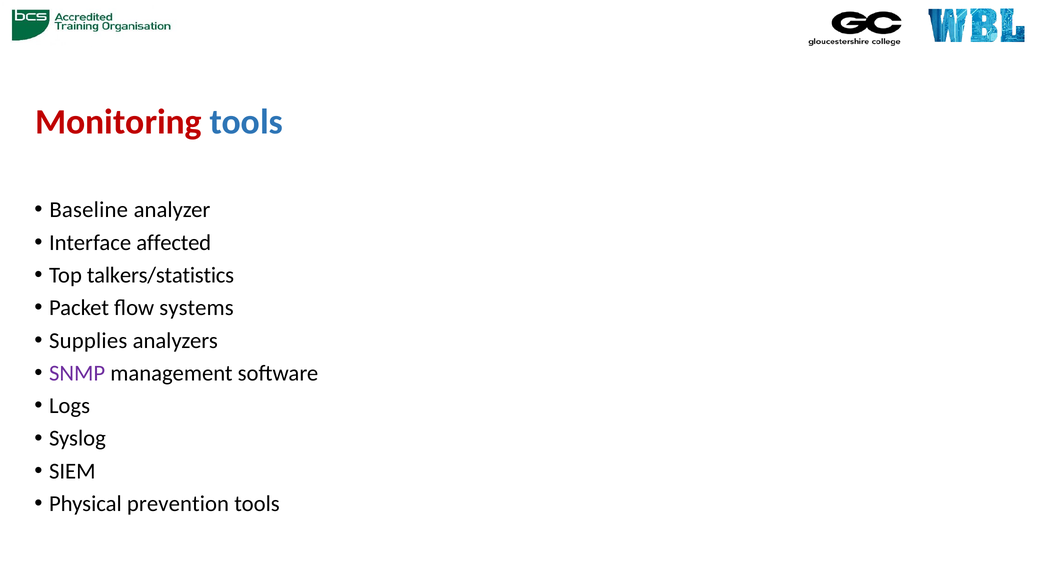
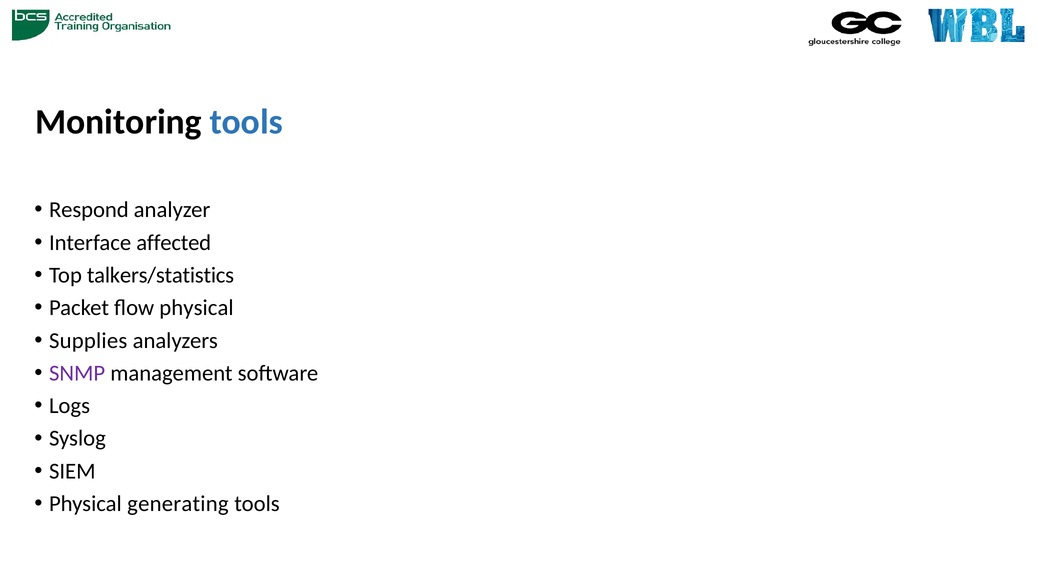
Monitoring colour: red -> black (118, 122)
Baseline: Baseline -> Respond (89, 210)
flow systems: systems -> physical (197, 308)
prevention: prevention -> generating (178, 504)
